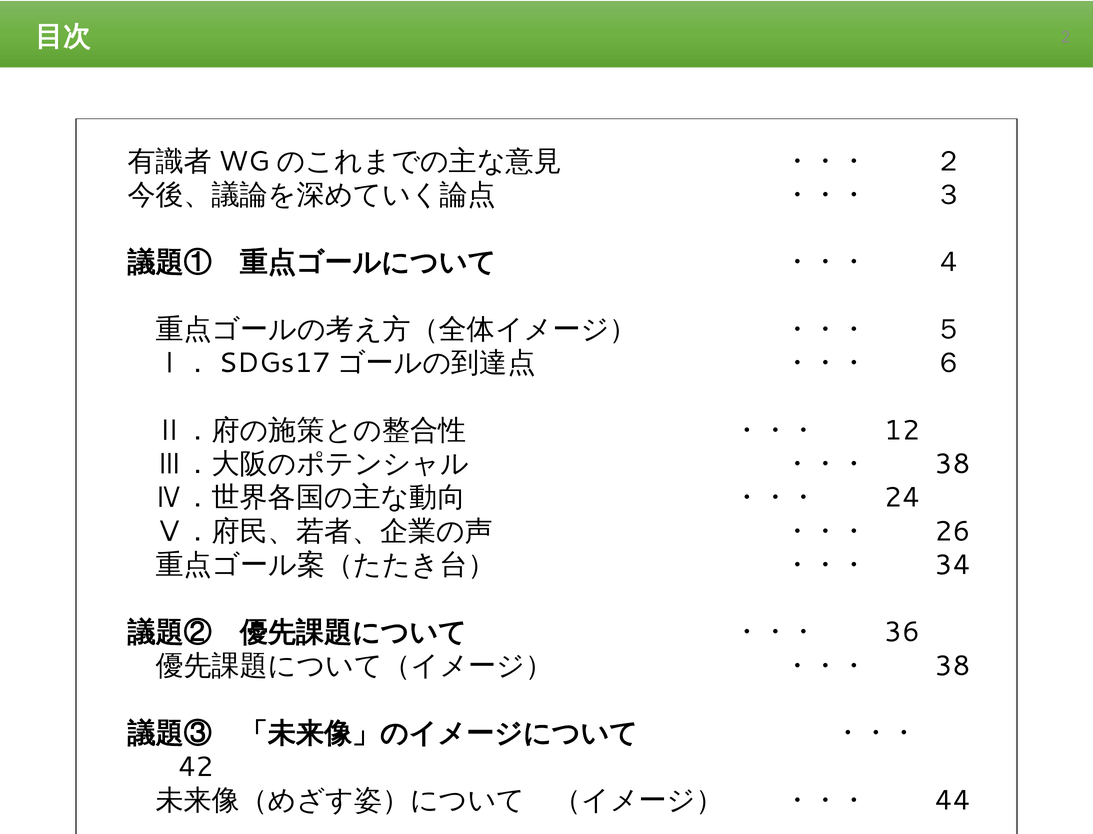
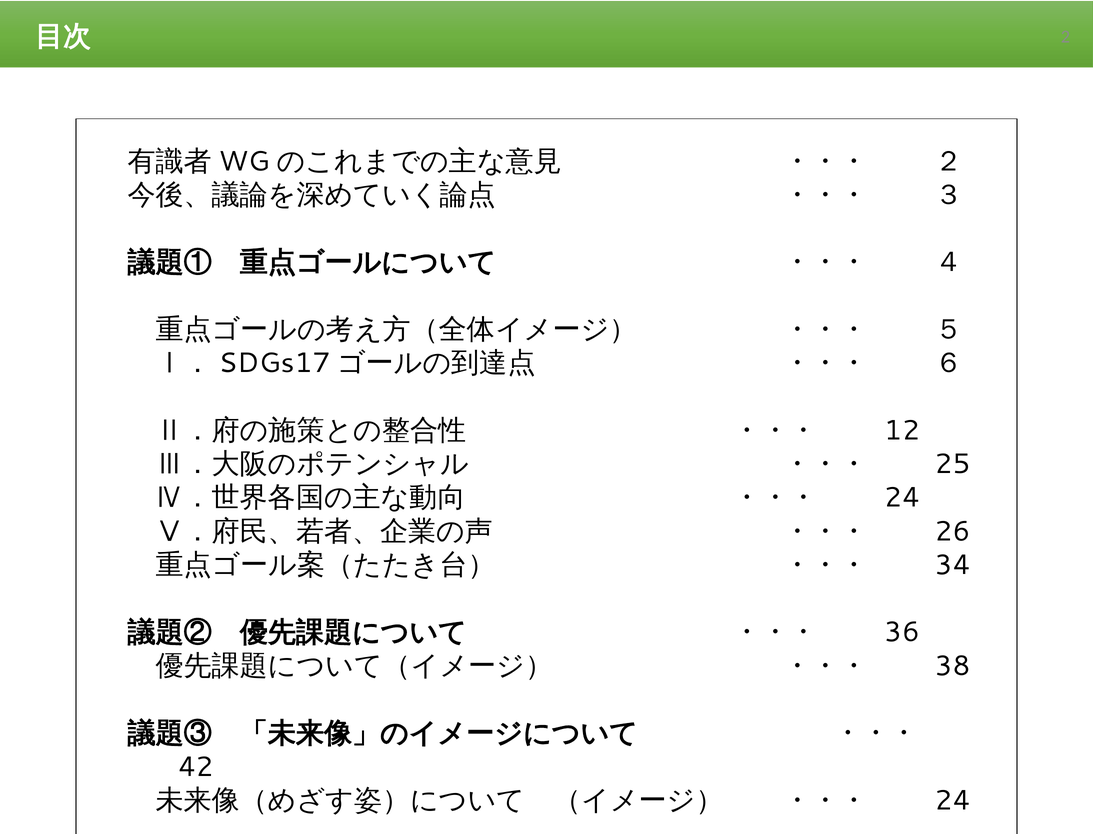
38: 38 -> 25 (952, 464)
44: 44 -> 24 (952, 800)
